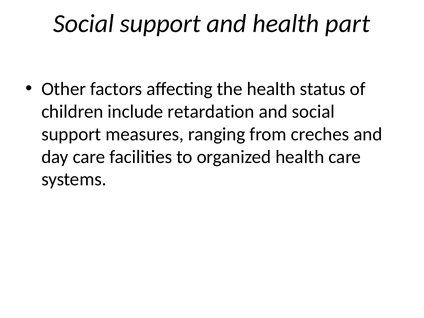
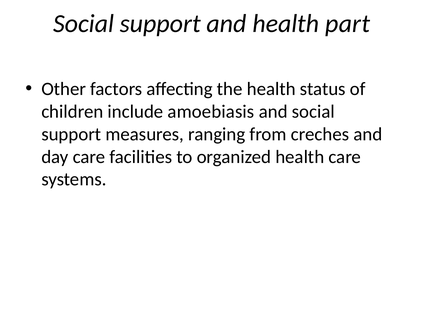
retardation: retardation -> amoebiasis (211, 112)
